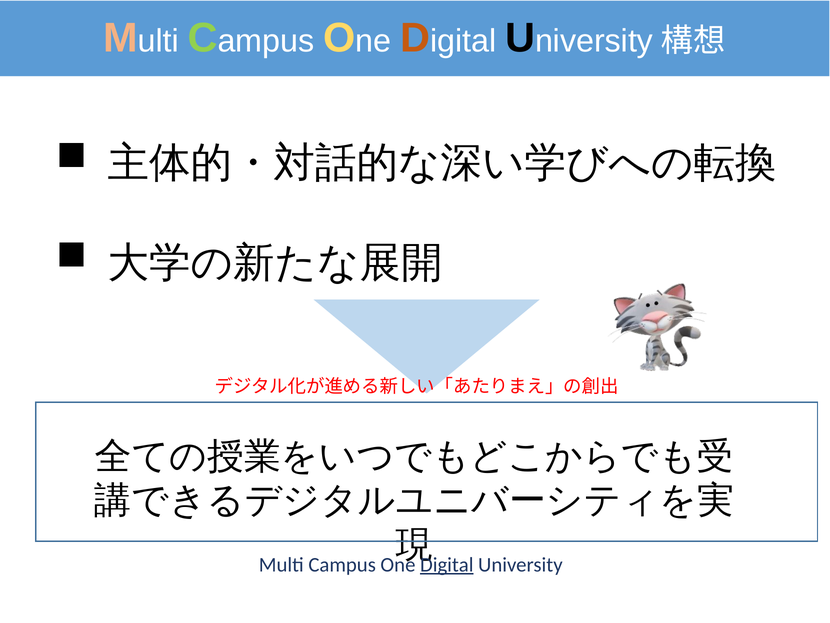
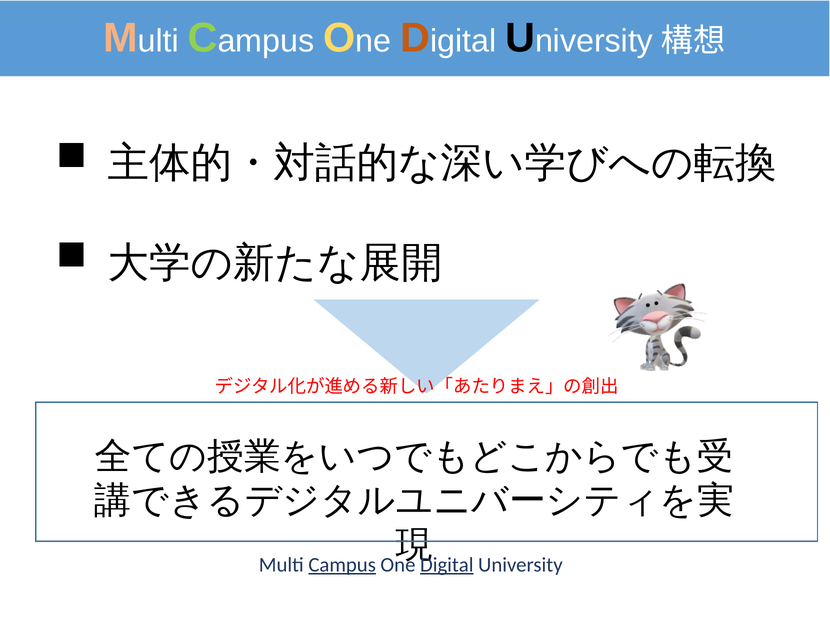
Campus underline: none -> present (342, 564)
